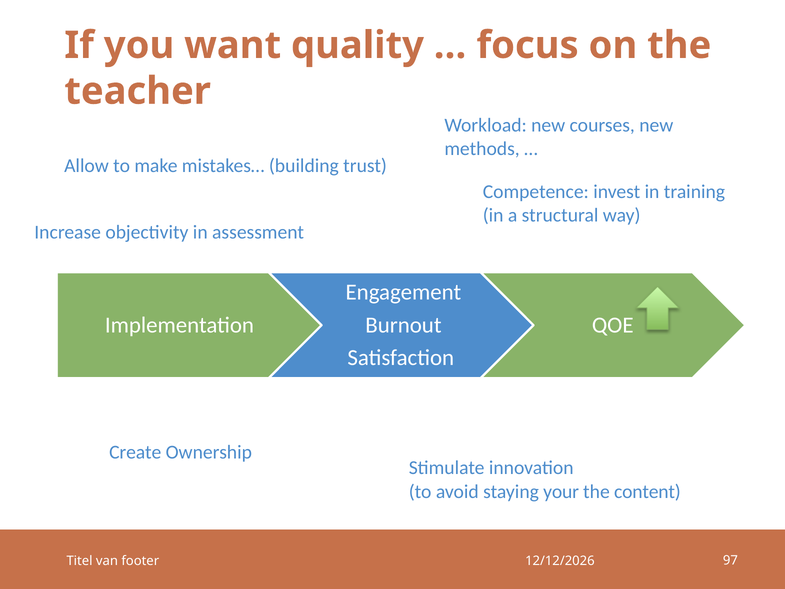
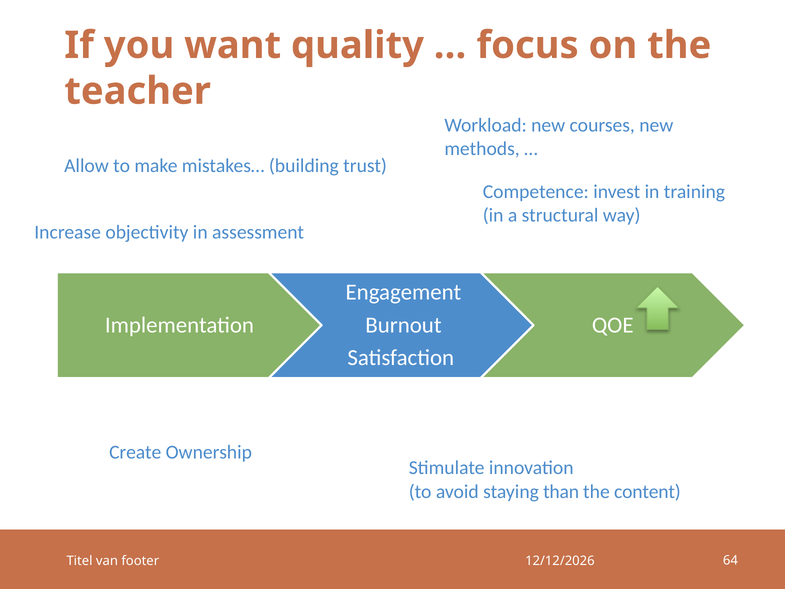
your: your -> than (561, 491)
97: 97 -> 64 (730, 560)
